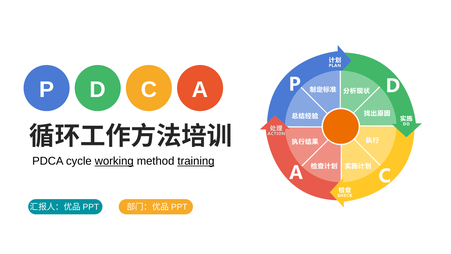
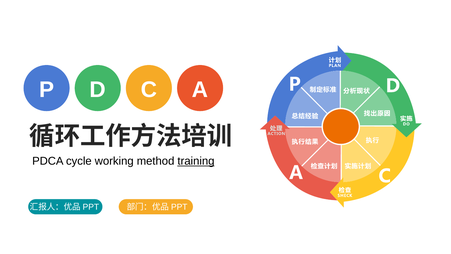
working underline: present -> none (114, 161)
